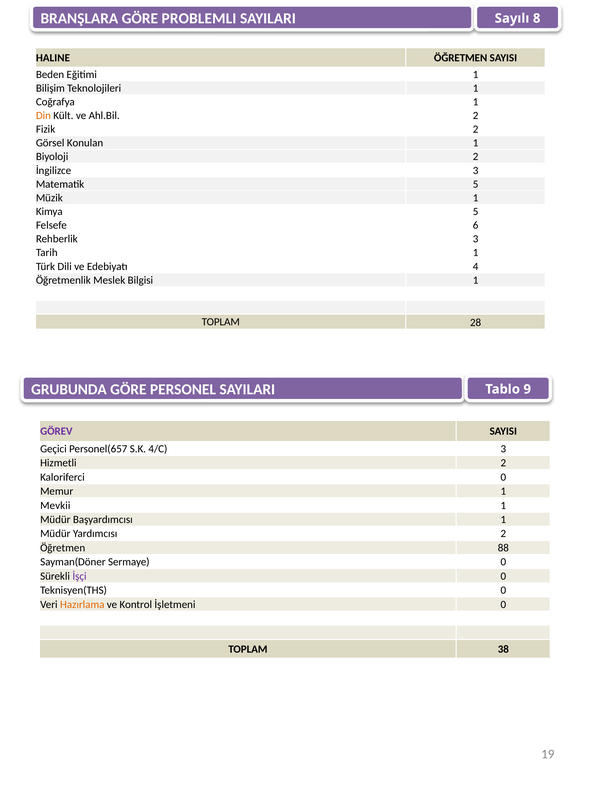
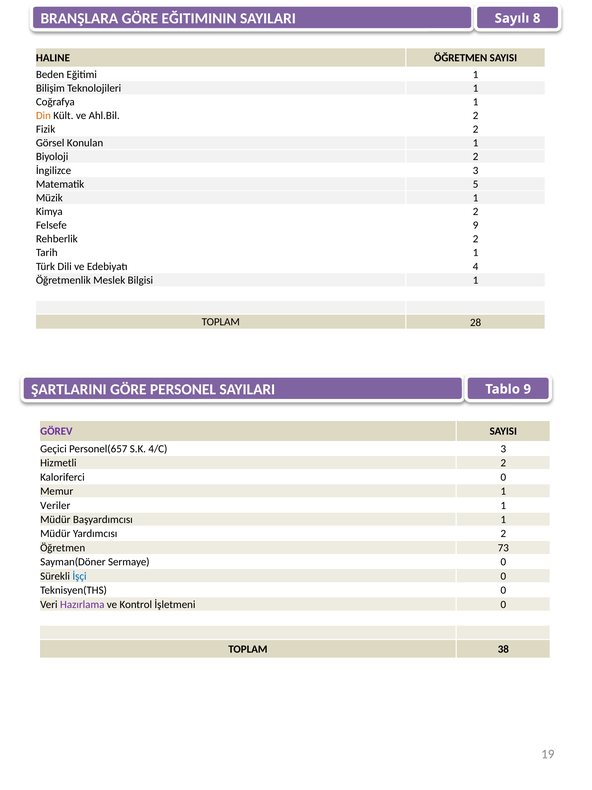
PROBLEMLI: PROBLEMLI -> EĞITIMININ (199, 18)
Kimya 5: 5 -> 2 (476, 211)
Felsefe 6: 6 -> 9 (476, 225)
Rehberlik 3: 3 -> 2 (476, 239)
GRUBUNDA: GRUBUNDA -> ŞARTLARINI (69, 389)
Mevkii: Mevkii -> Veriler (55, 505)
88: 88 -> 73 (503, 547)
İşçi colour: purple -> blue (79, 576)
Hazırlama colour: orange -> purple (82, 604)
